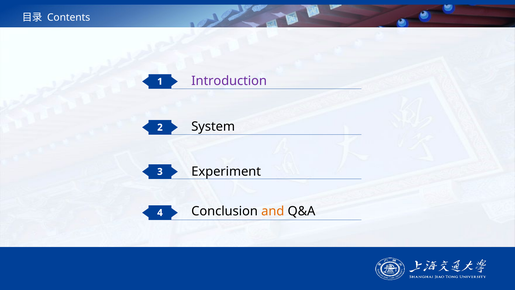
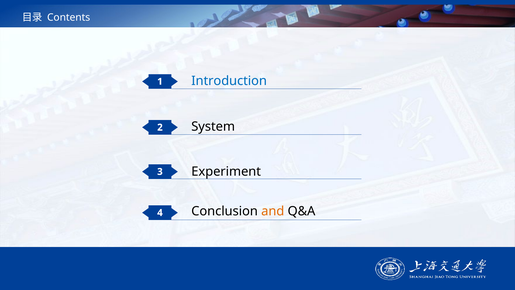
Introduction colour: purple -> blue (229, 81)
